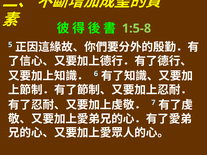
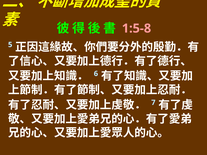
1:5-8 colour: light green -> pink (136, 28)
